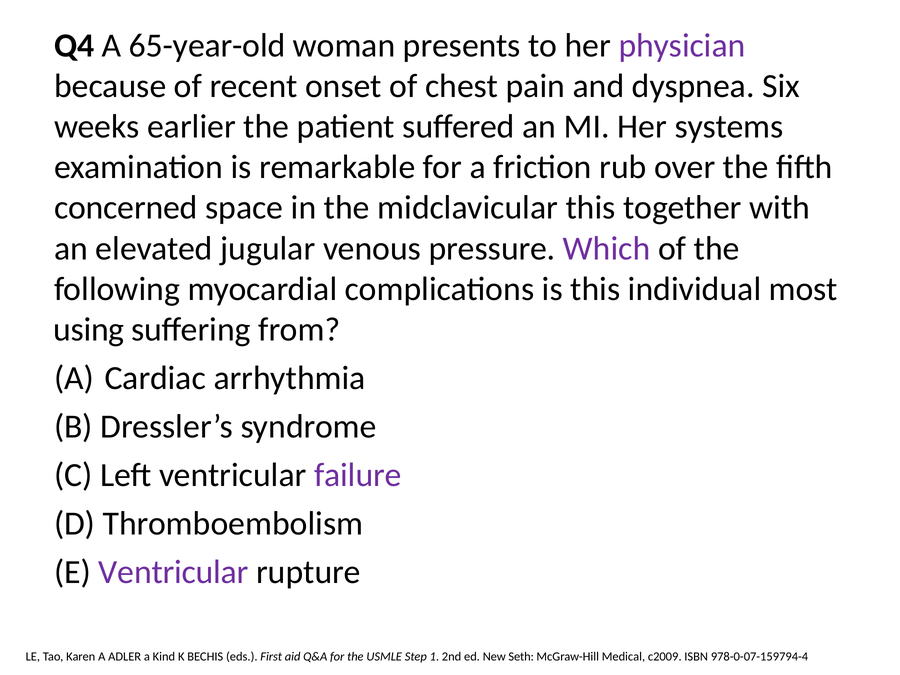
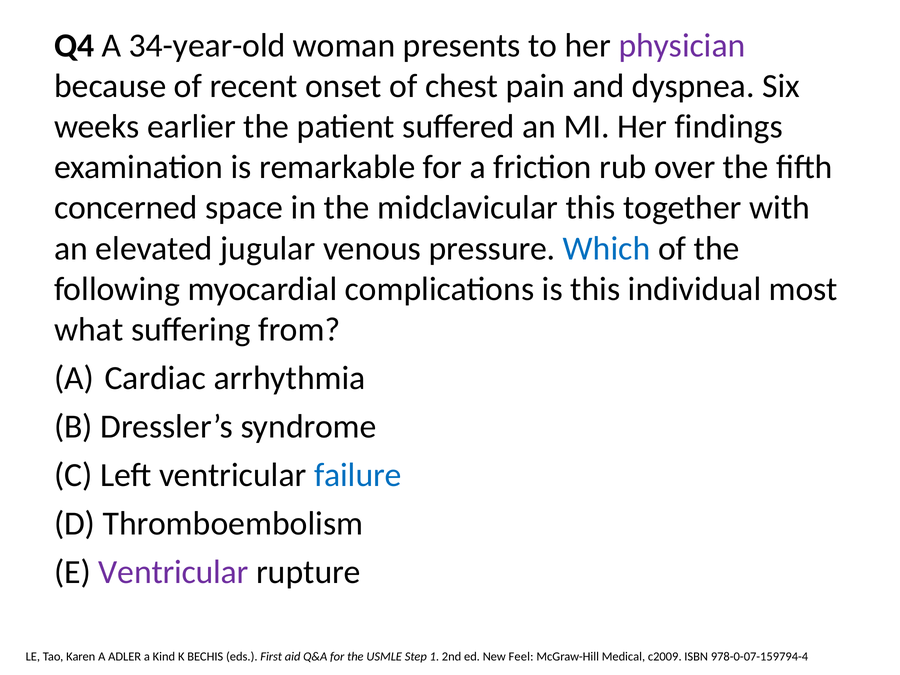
65-year-old: 65-year-old -> 34-year-old (207, 46)
systems: systems -> findings (729, 127)
Which colour: purple -> blue (607, 248)
using: using -> what (89, 329)
failure colour: purple -> blue (358, 475)
Seth: Seth -> Feel (521, 657)
